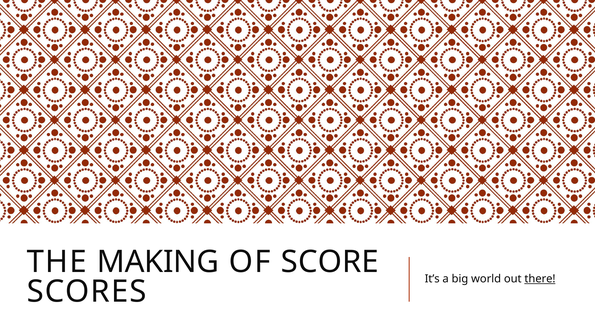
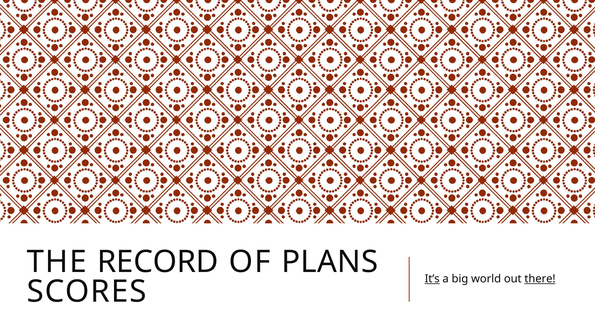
MAKING: MAKING -> RECORD (158, 262)
SCORE: SCORE -> PLANS (330, 262)
It’s underline: none -> present (432, 279)
